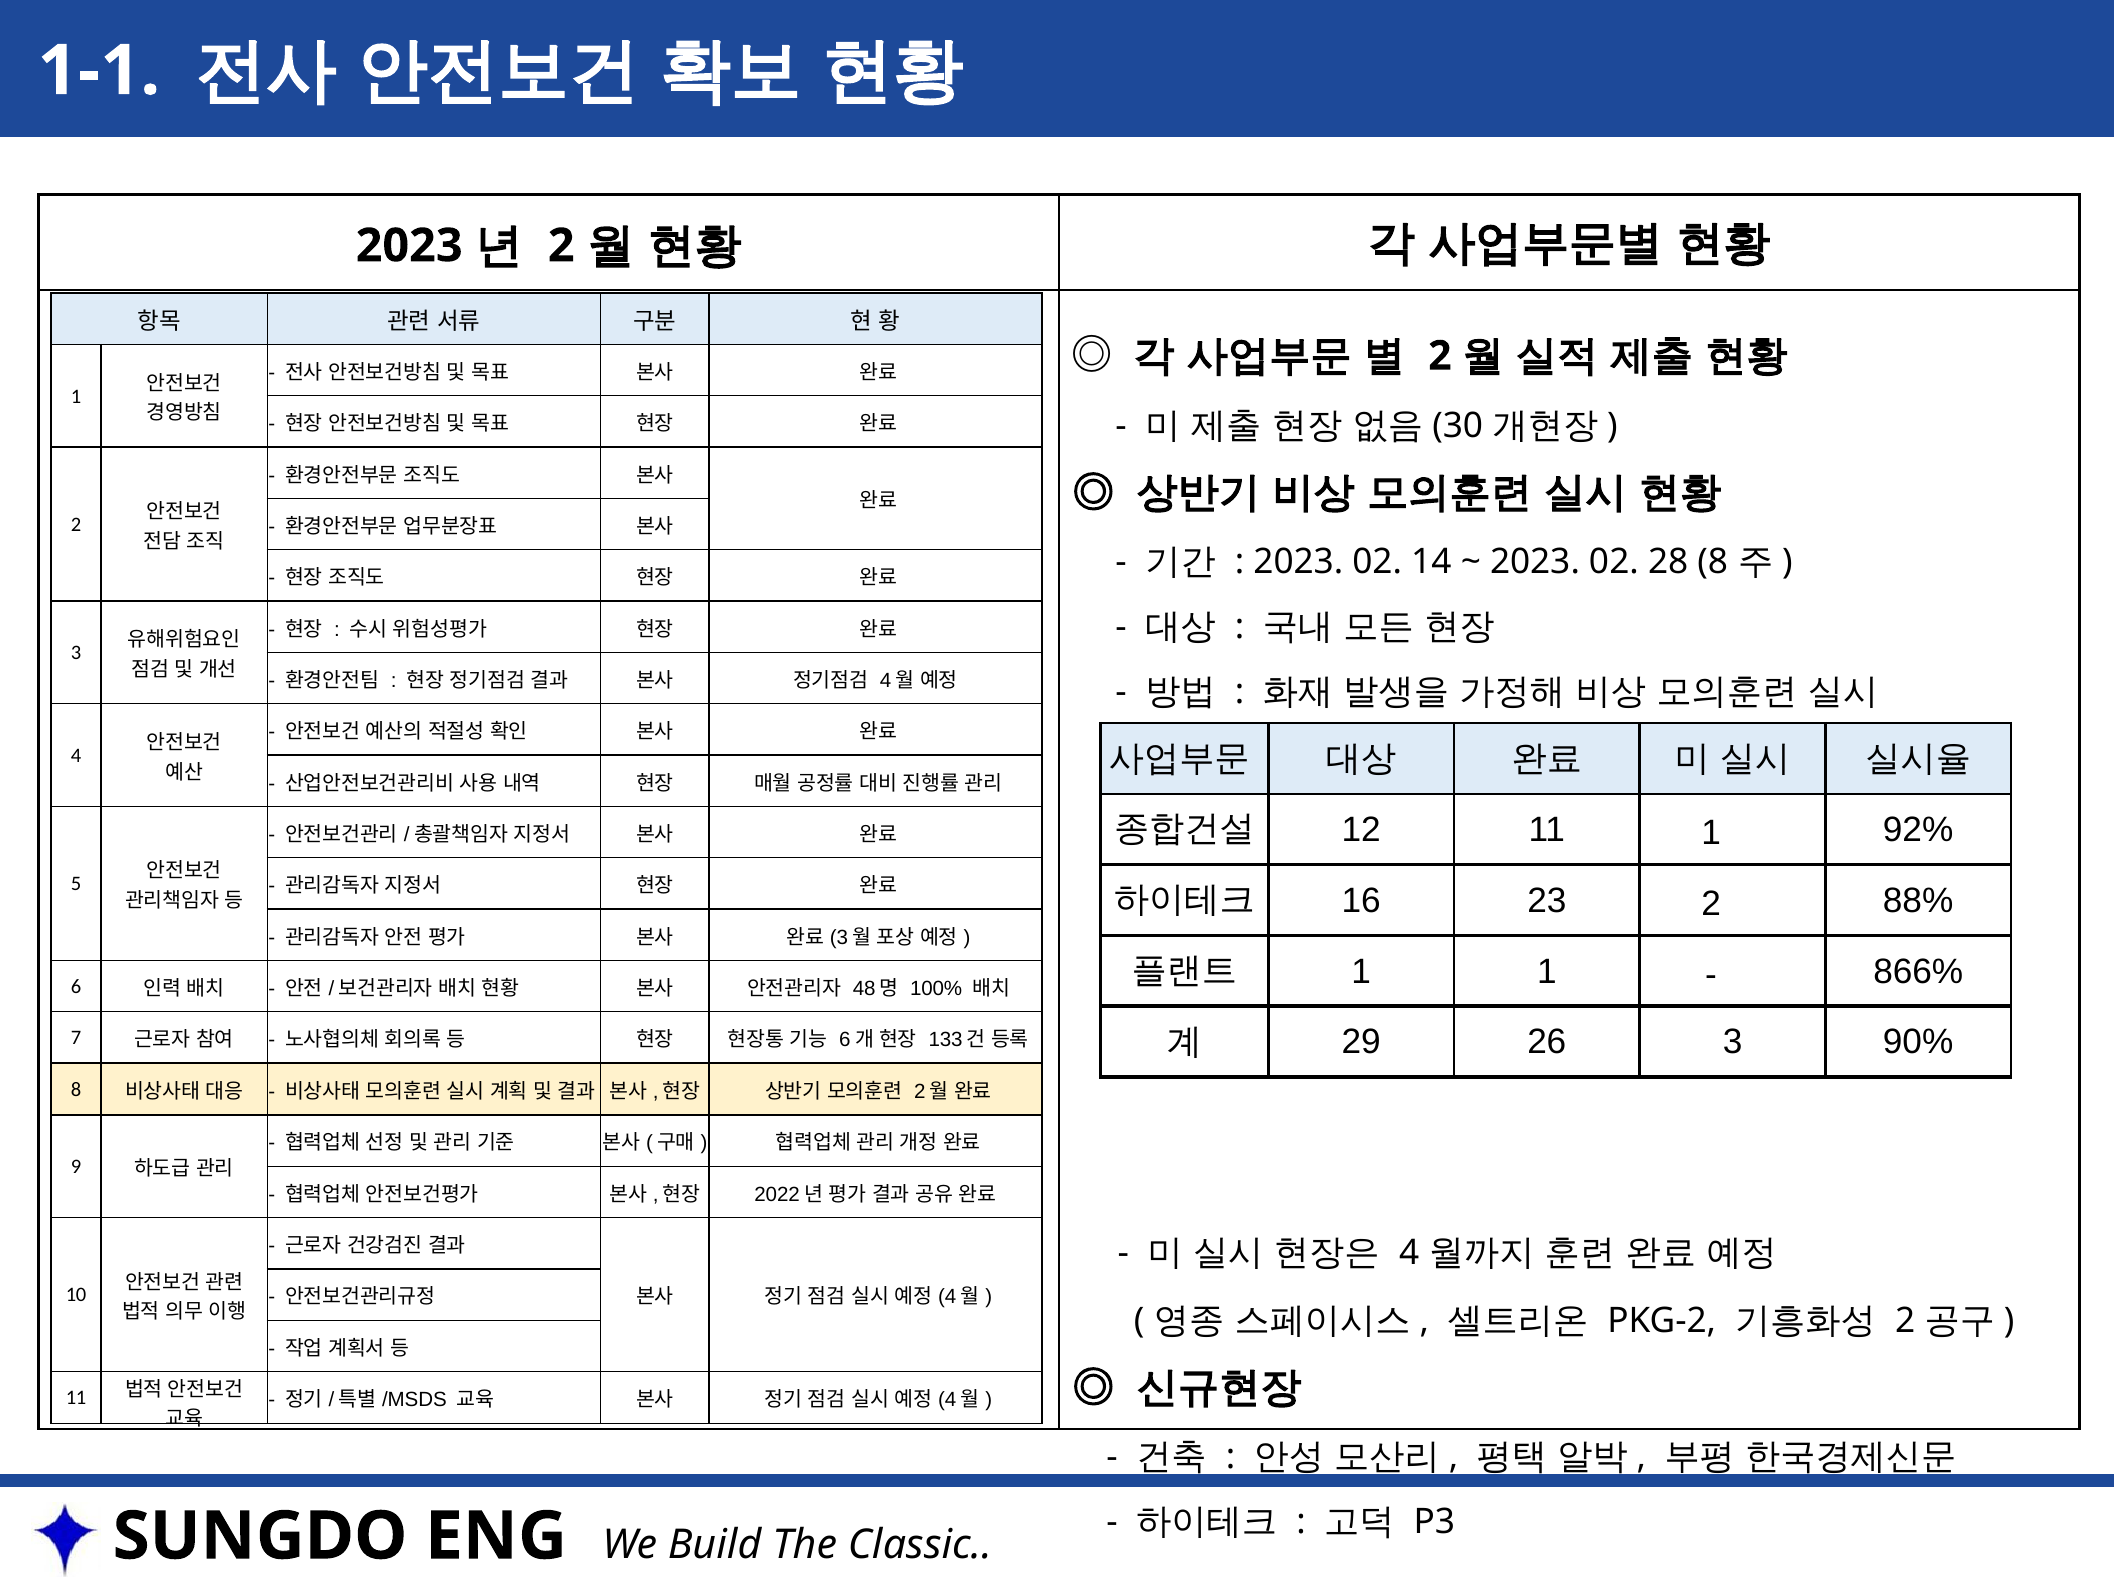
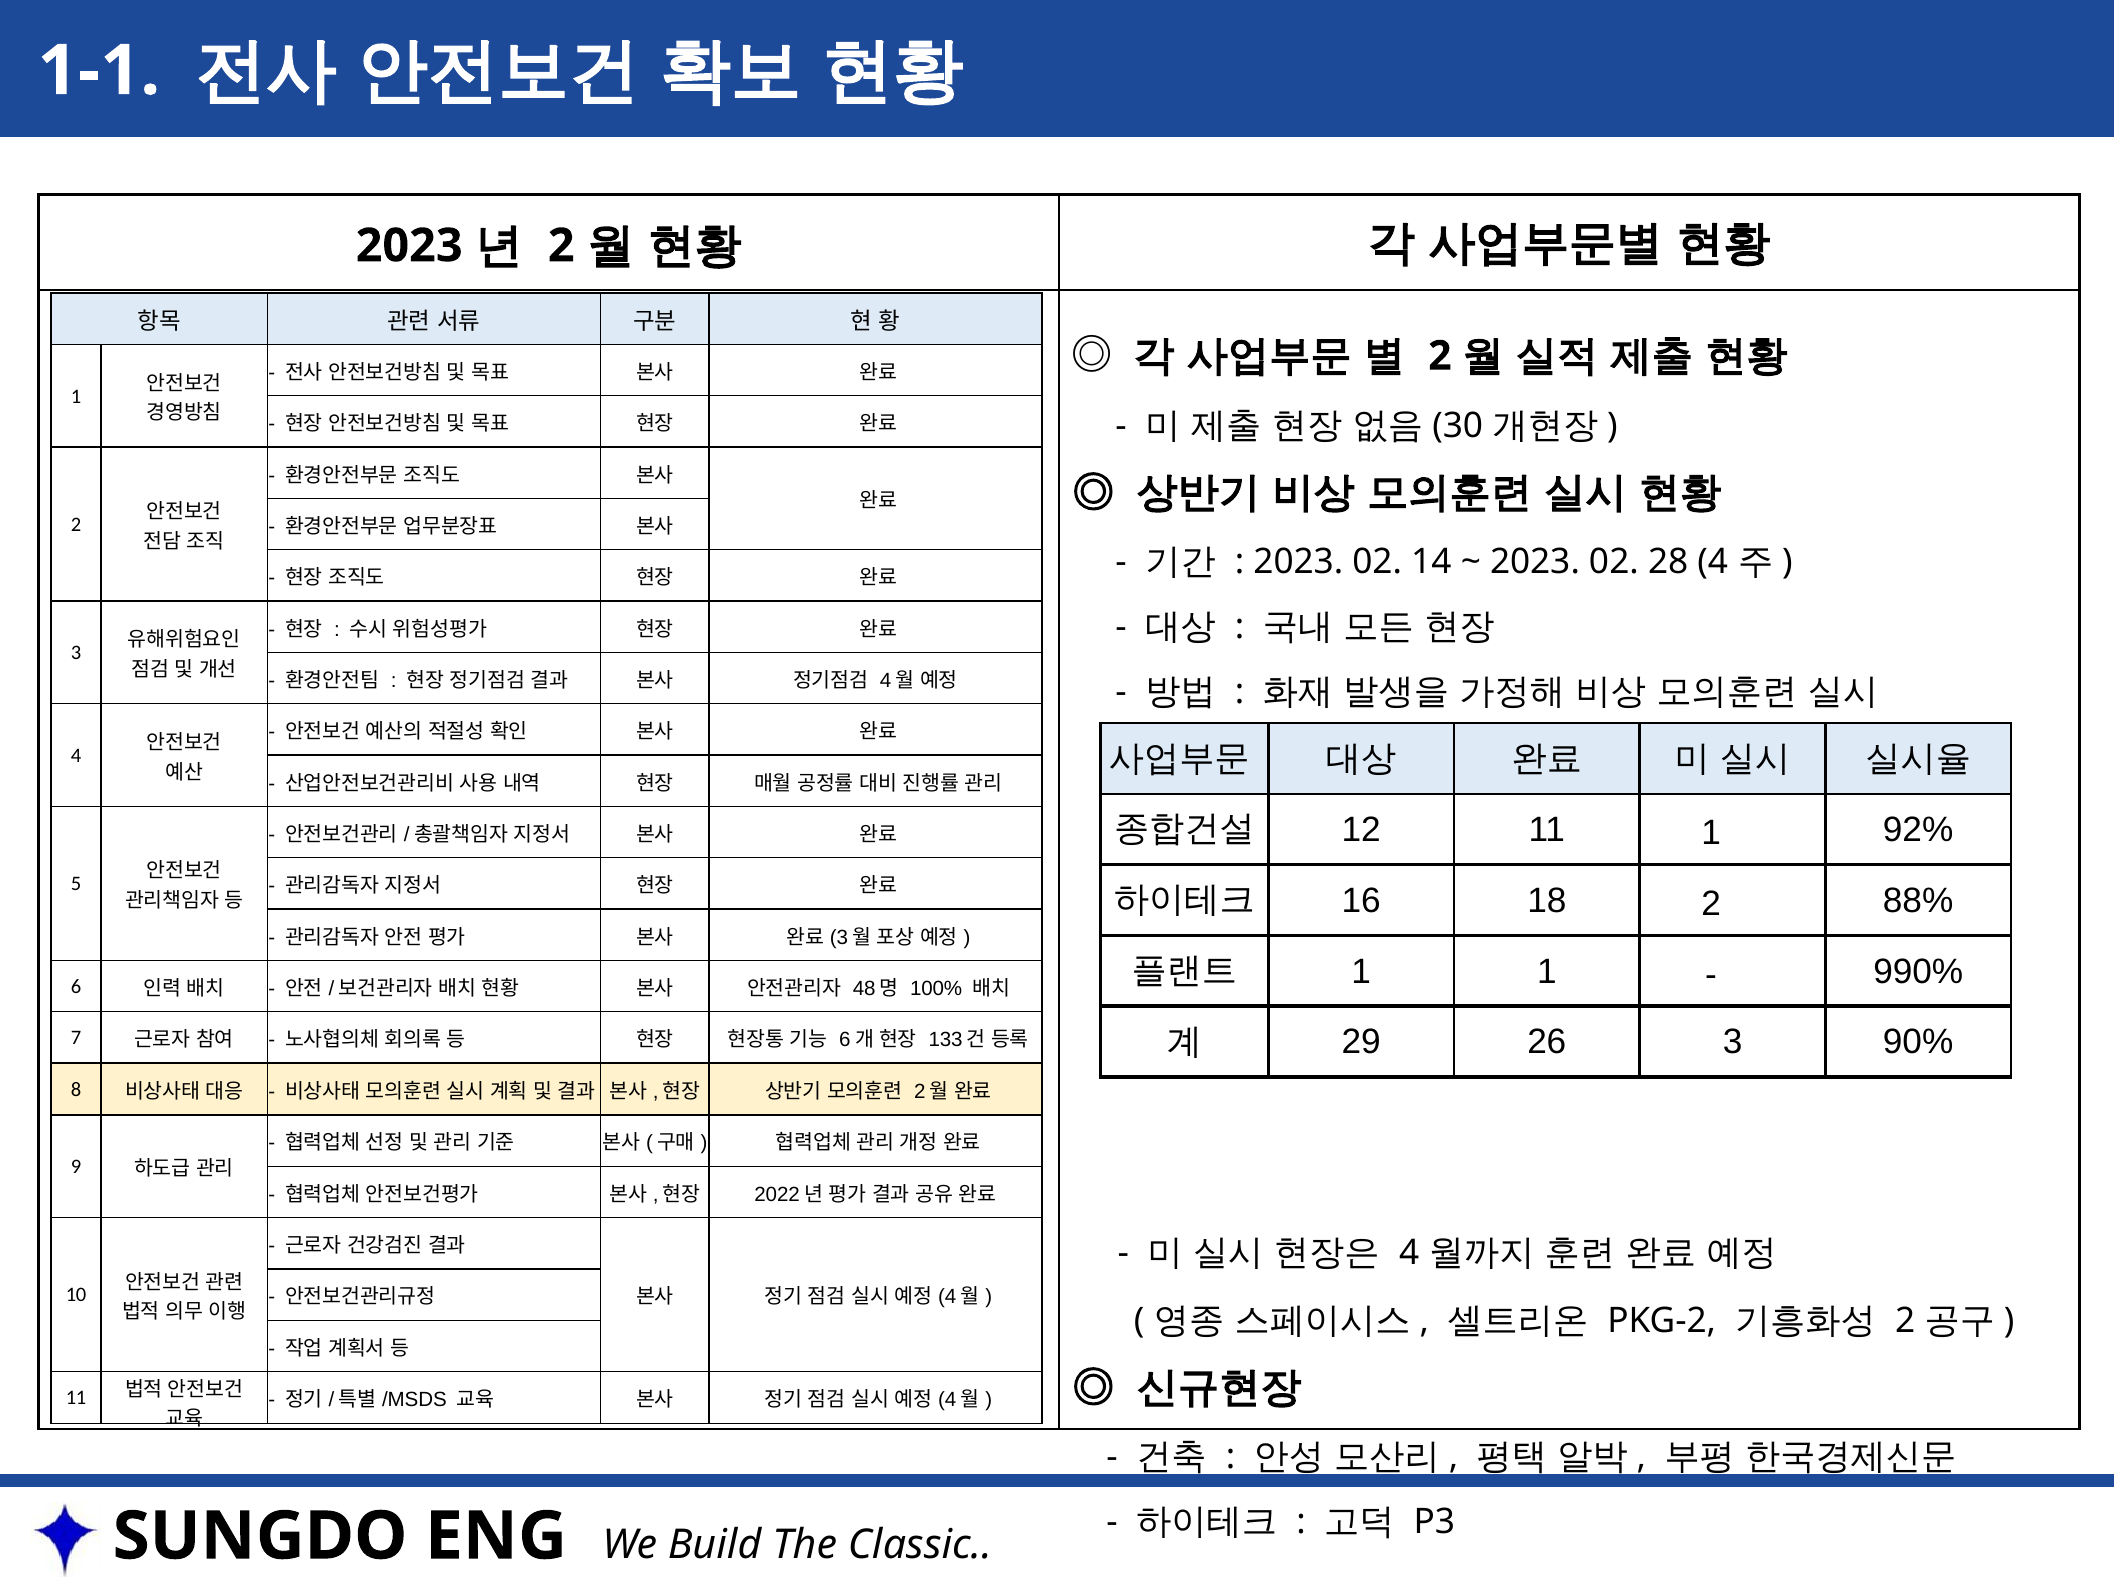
28 8: 8 -> 4 (1713, 562)
23: 23 -> 18 (1547, 901)
866%: 866% -> 990% (1918, 972)
